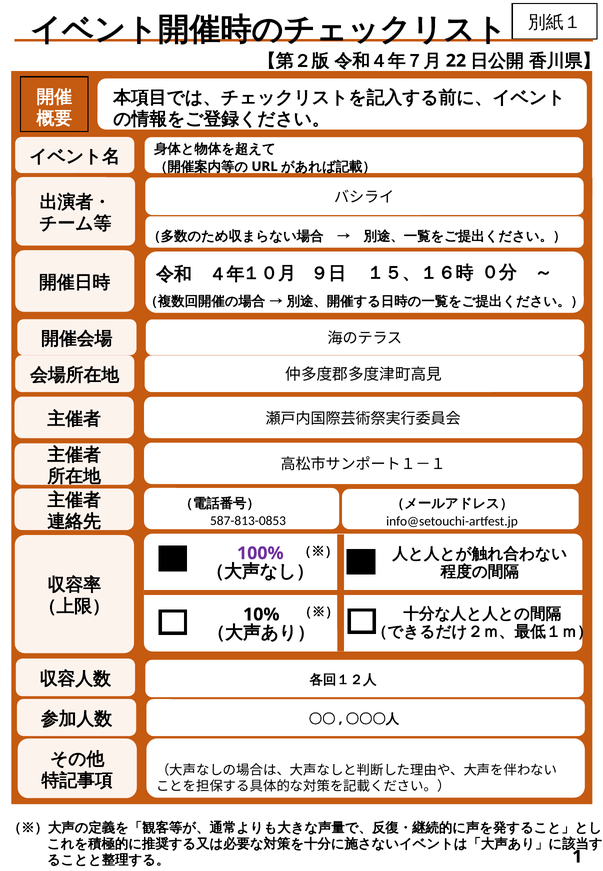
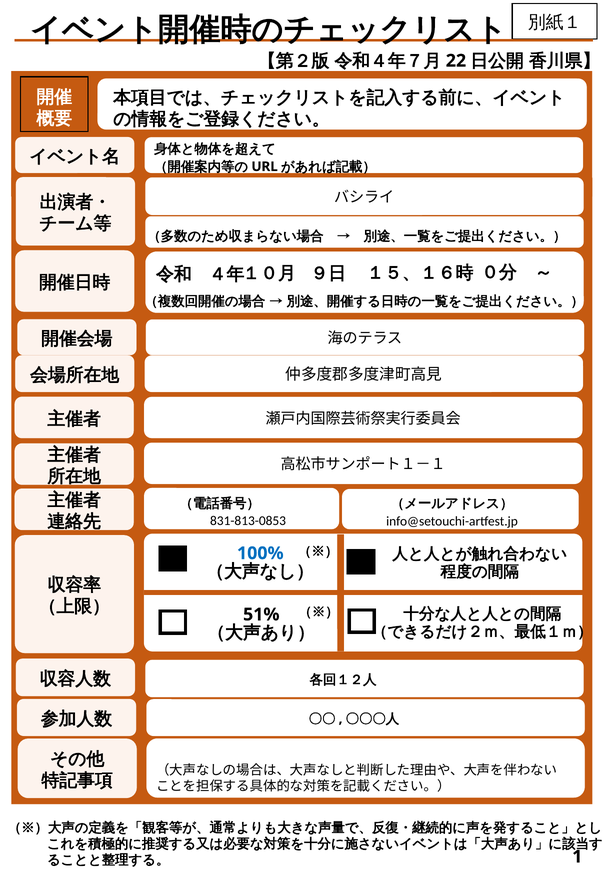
587-813-0853: 587-813-0853 -> 831-813-0853 (248, 521)
100% colour: purple -> blue (260, 553)
10%: 10% -> 51% (261, 615)
